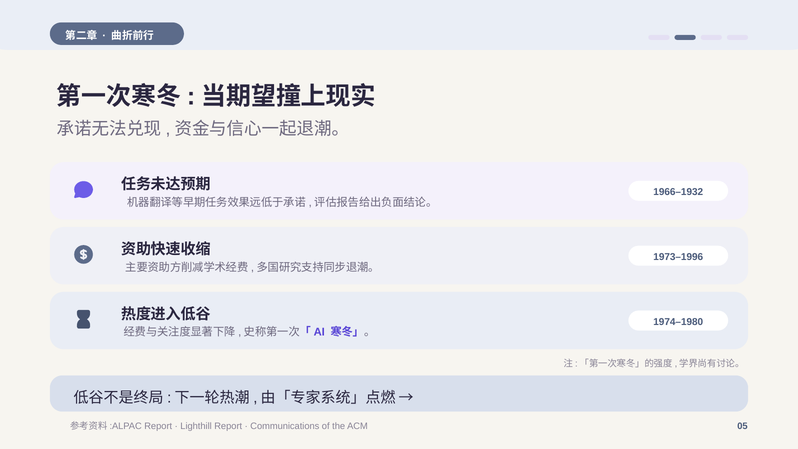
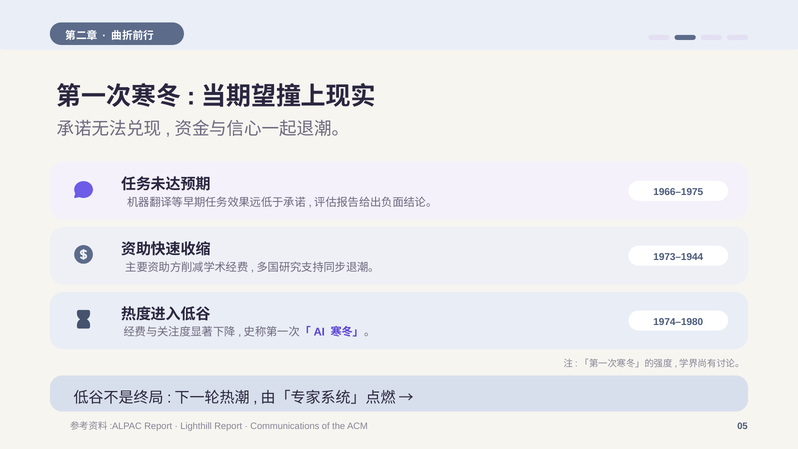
1966–1932: 1966–1932 -> 1966–1975 (678, 192)
1973–1996: 1973–1996 -> 1973–1944 (678, 257)
